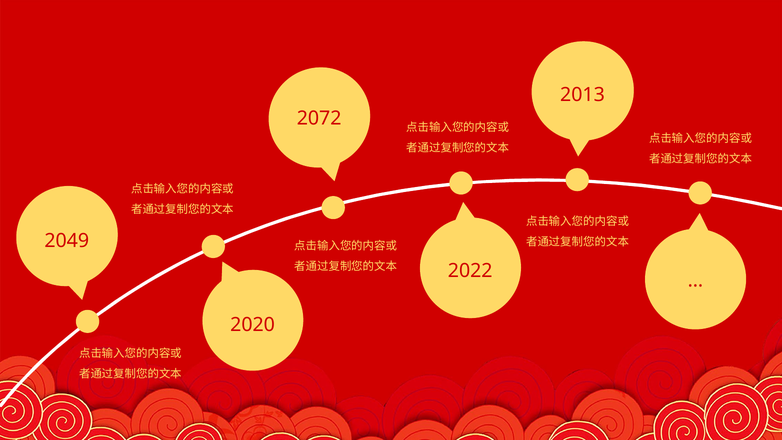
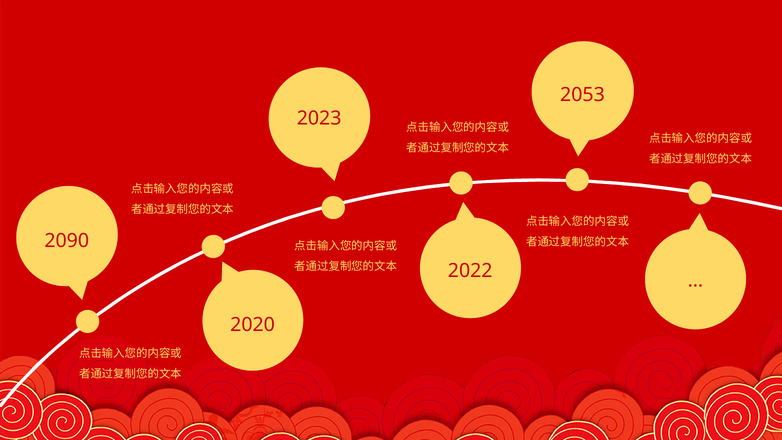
2013: 2013 -> 2053 (582, 95)
2072: 2072 -> 2023 (319, 118)
2049: 2049 -> 2090 (67, 241)
